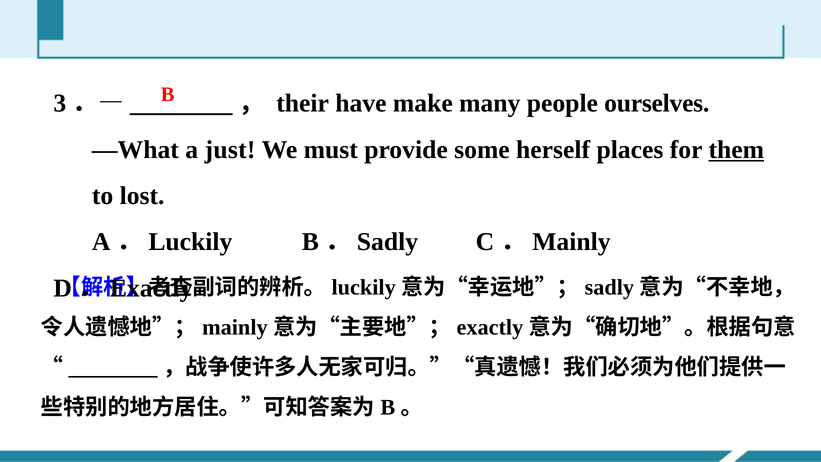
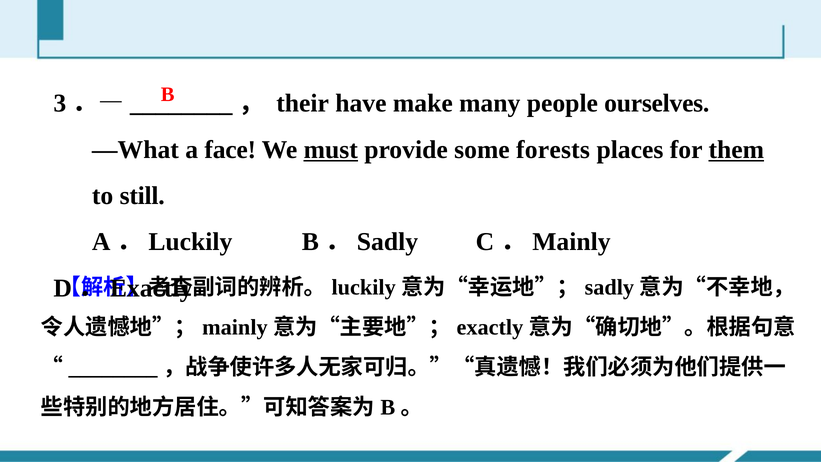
just: just -> face (230, 150)
must underline: none -> present (331, 150)
herself: herself -> forests (553, 150)
lost: lost -> still (142, 196)
